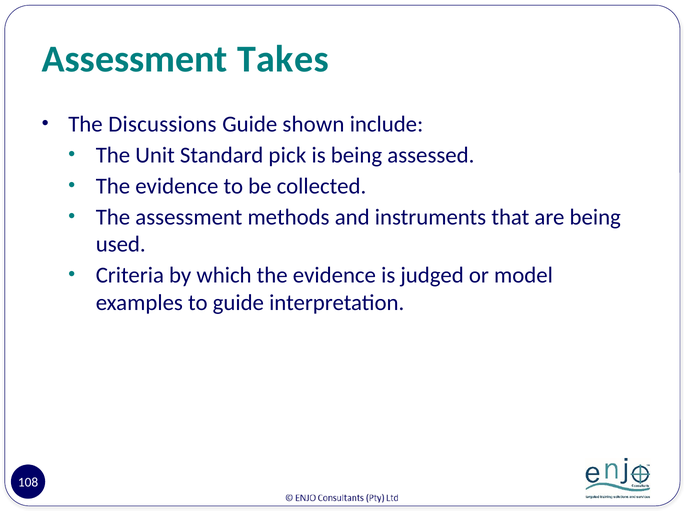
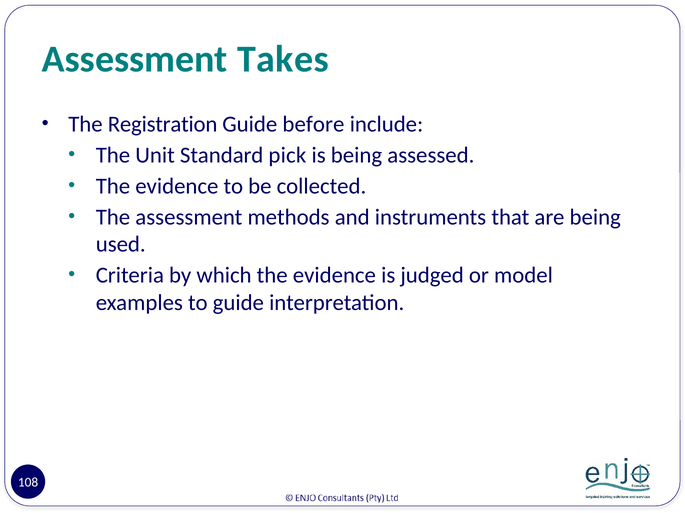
Discussions: Discussions -> Registration (163, 125)
shown: shown -> before (313, 125)
